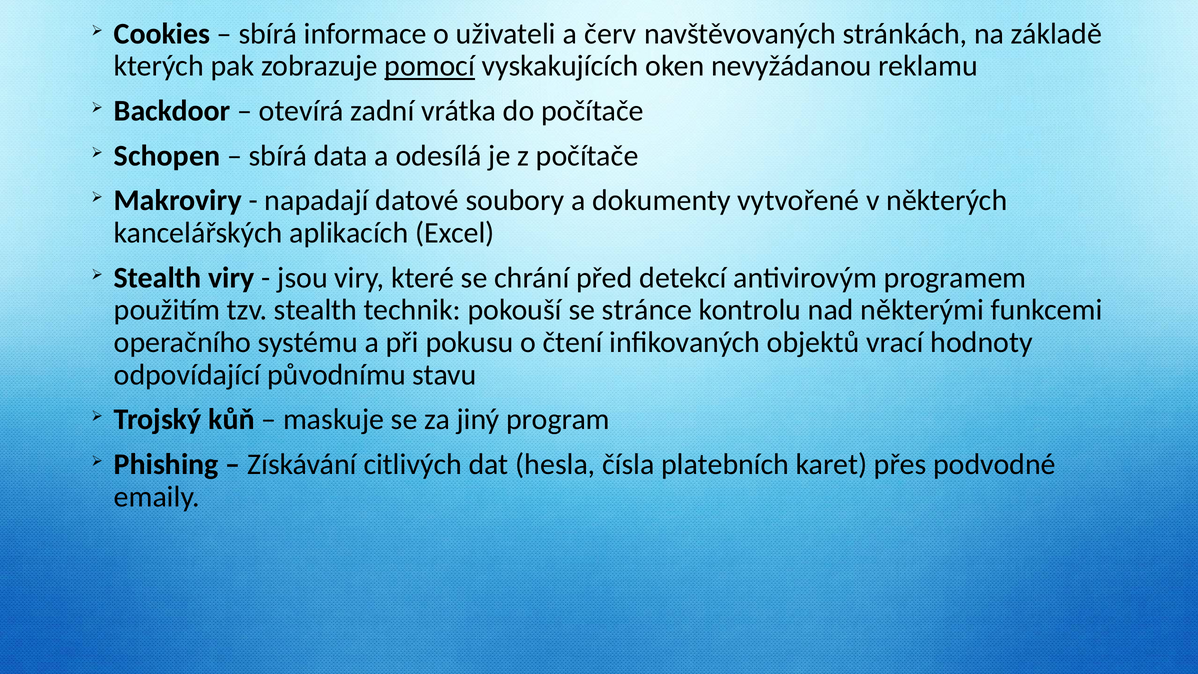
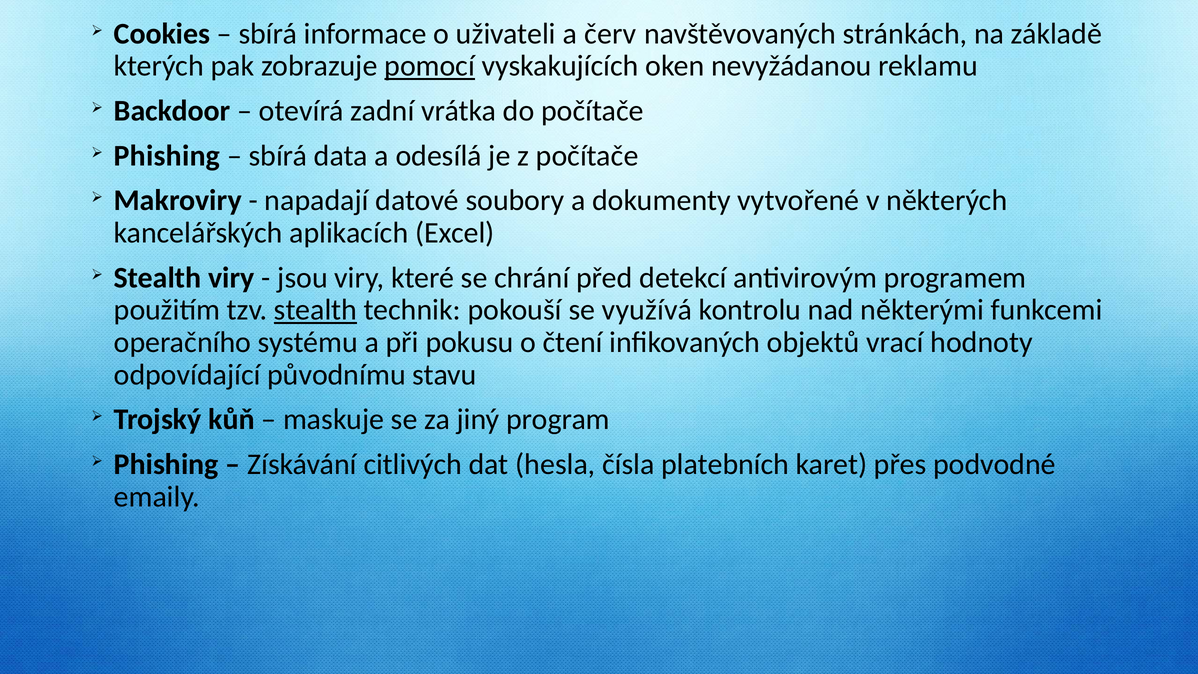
Schopen: Schopen -> Phishing (167, 156)
stealth underline: none -> present (315, 310)
stránce: stránce -> využívá (647, 310)
